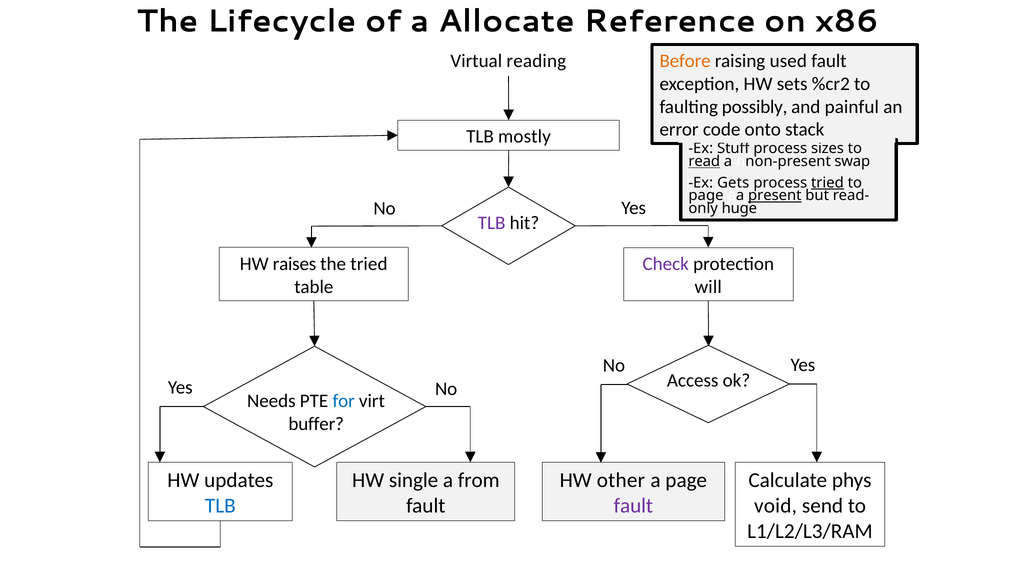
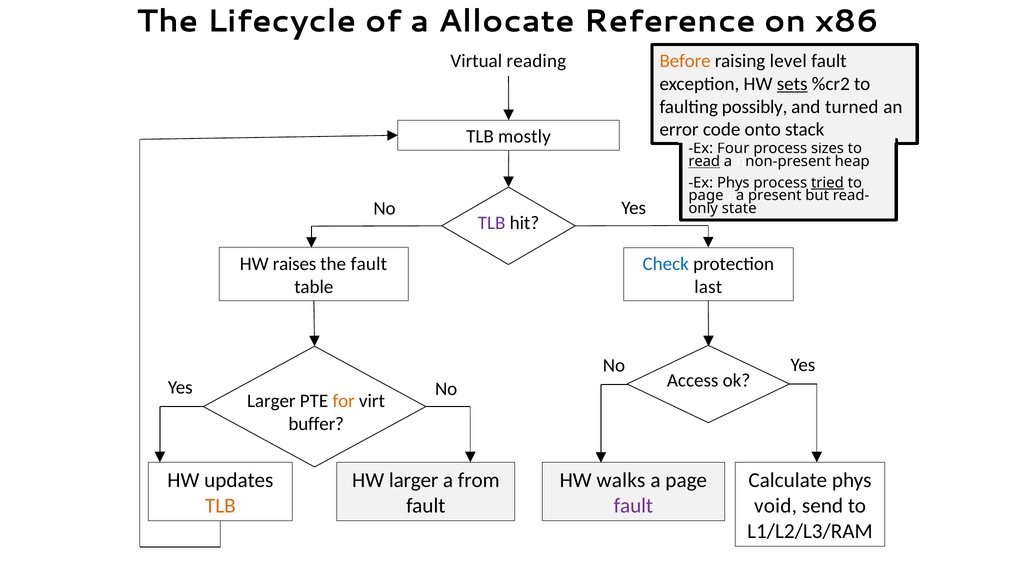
used: used -> level (788, 61)
sets underline: none -> present (792, 84)
painful: painful -> turned (852, 107)
Stuff: Stuff -> Four (733, 149)
swap: swap -> heap (852, 161)
Ex Gets: Gets -> Phys (733, 183)
present underline: present -> none (775, 195)
huge: huge -> state (739, 208)
the tried: tried -> fault (369, 264)
Check colour: purple -> blue (666, 264)
will: will -> last (708, 287)
Needs: Needs -> Larger (271, 401)
for colour: blue -> orange (344, 401)
HW single: single -> larger (414, 480)
other: other -> walks (621, 480)
TLB colour: blue -> orange (220, 506)
